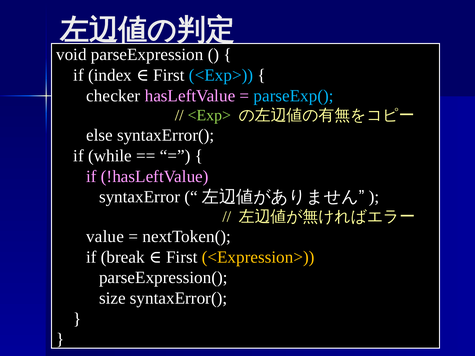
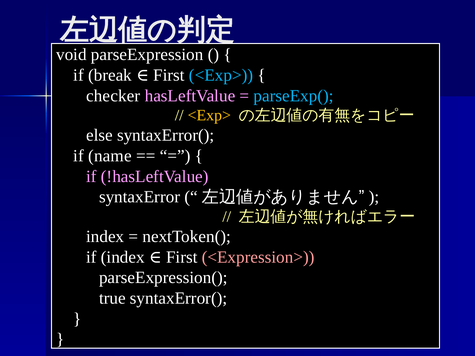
index: index -> break (110, 75)
<Exp> colour: light green -> yellow (209, 116)
while: while -> name (110, 156)
value: value -> index (105, 237)
if break: break -> index (123, 257)
<Expression> colour: yellow -> pink (258, 257)
size: size -> true (112, 298)
